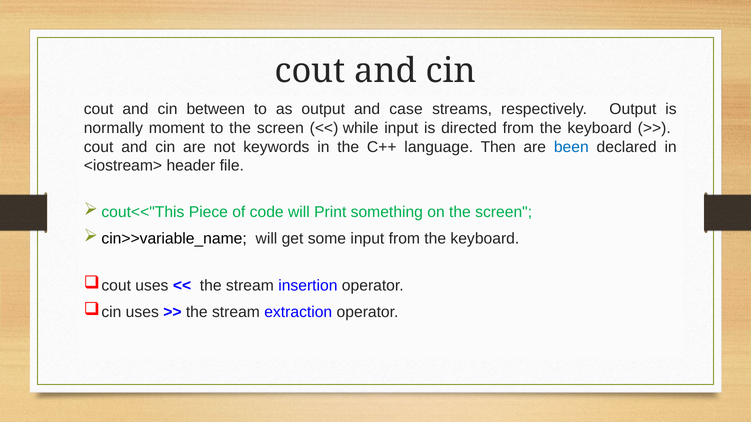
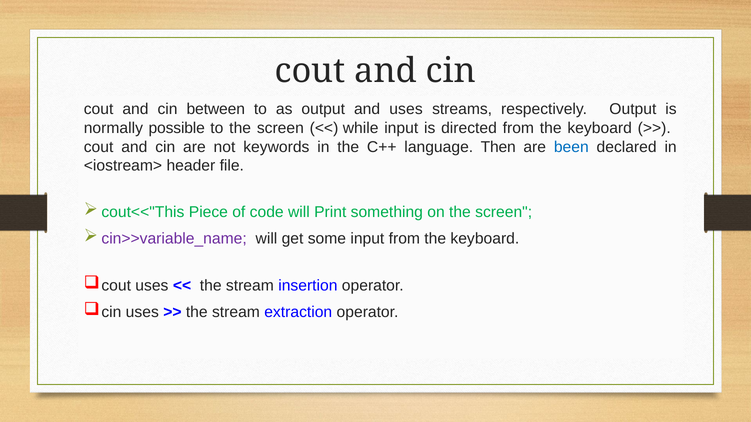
and case: case -> uses (406, 109)
moment: moment -> possible (177, 128)
cin>>variable_name colour: black -> purple (174, 239)
